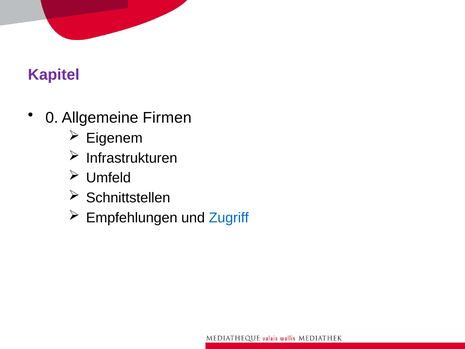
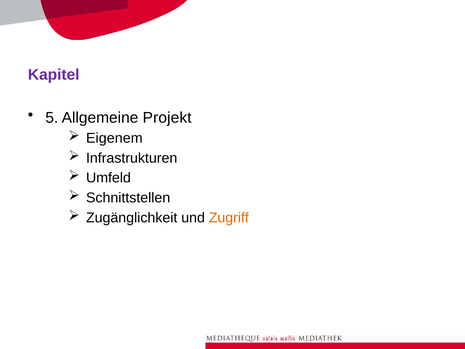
0: 0 -> 5 (52, 118)
Firmen: Firmen -> Projekt (167, 118)
Empfehlungen: Empfehlungen -> Zugänglichkeit (132, 218)
Zugriff colour: blue -> orange (229, 218)
